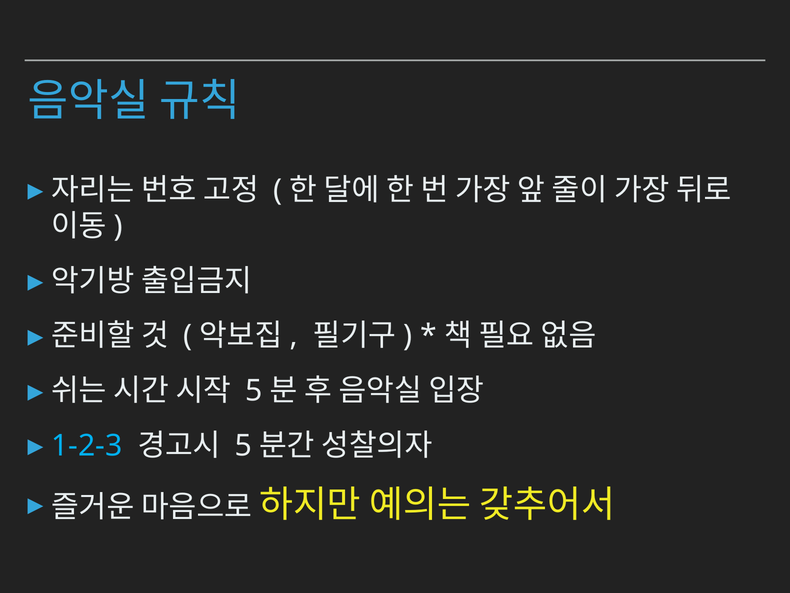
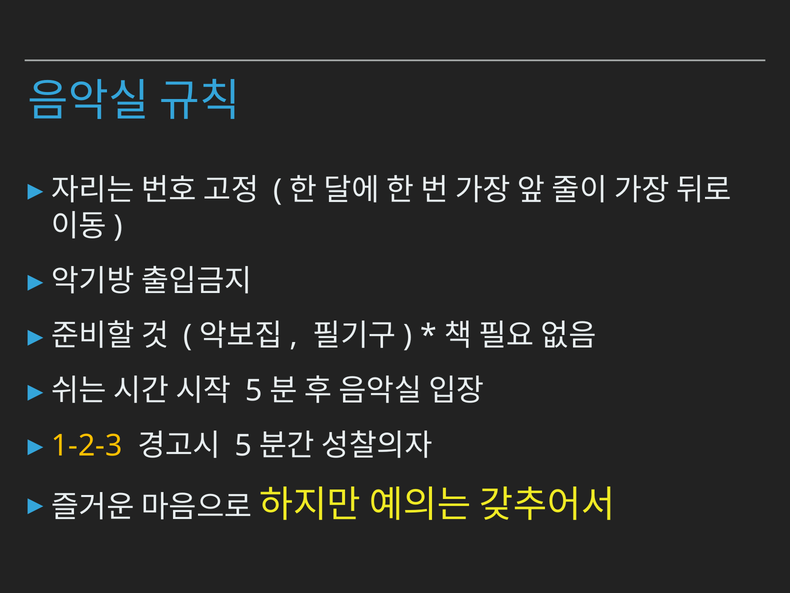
1-2-3 colour: light blue -> yellow (87, 445)
